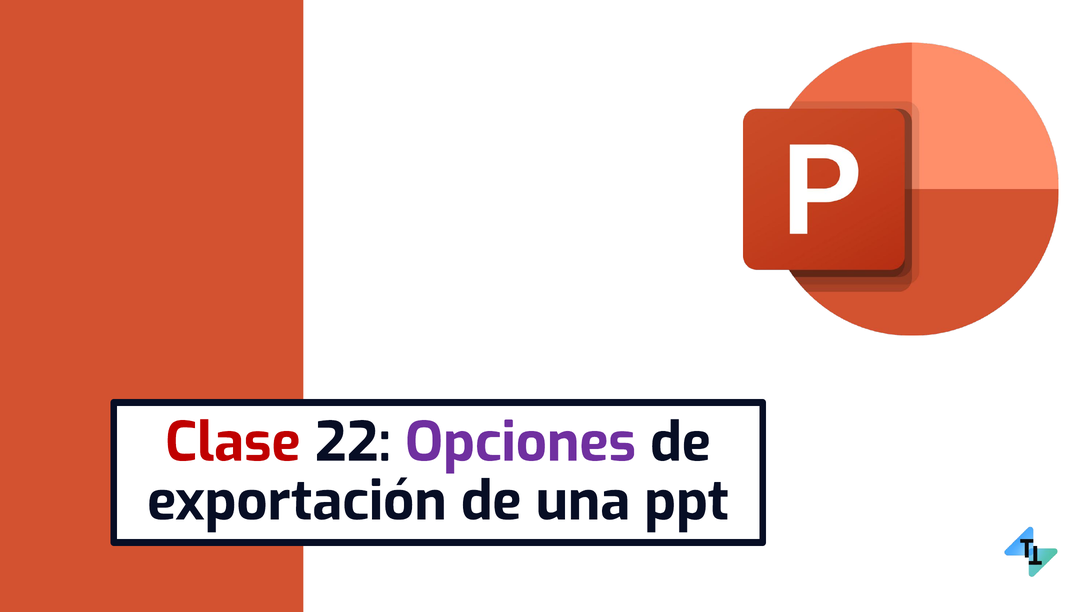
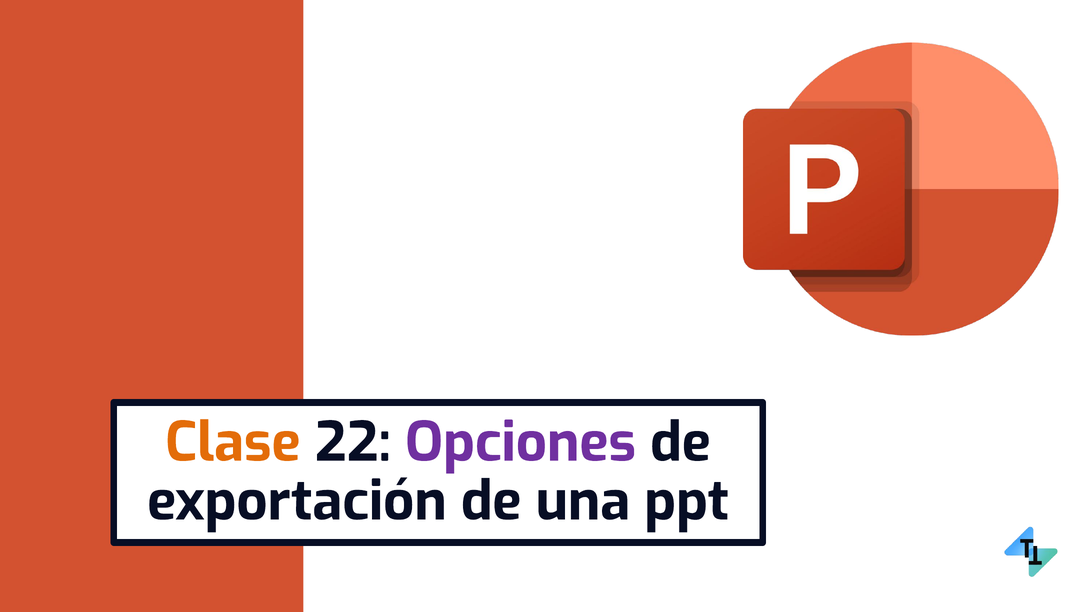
Clase colour: red -> orange (233, 443)
